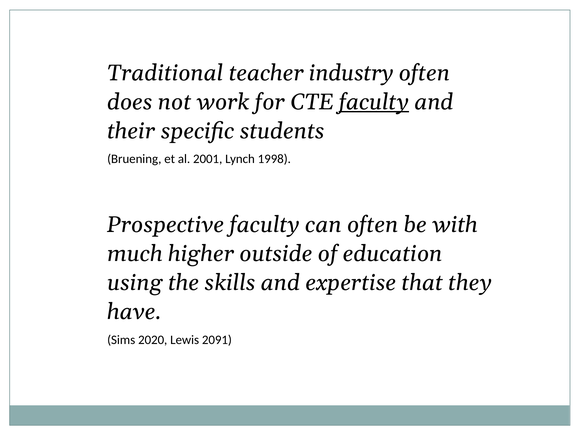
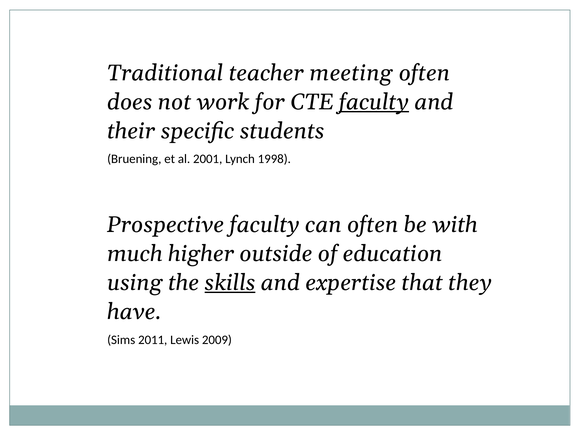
industry: industry -> meeting (351, 73)
skills underline: none -> present (230, 283)
2020: 2020 -> 2011 (153, 340)
2091: 2091 -> 2009 (217, 340)
